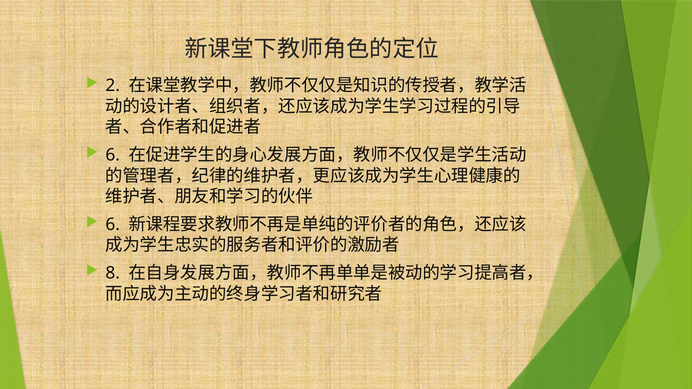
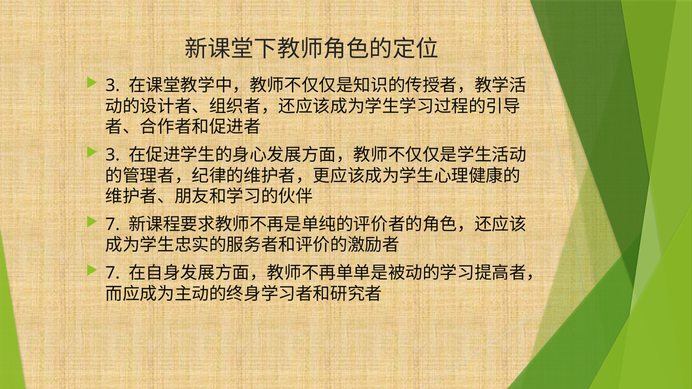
2: 2 -> 3 (113, 86)
6: 6 -> 3 (113, 155)
6: 6 -> 7 (113, 225)
8: 8 -> 7 (113, 273)
